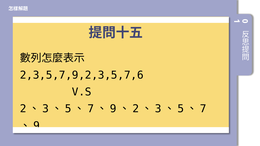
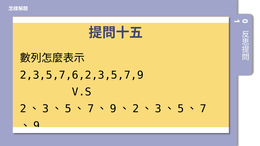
2,3,5,7,9,2,3,5,7,6: 2,3,5,7,9,2,3,5,7,6 -> 2,3,5,7,6,2,3,5,7,9 (82, 75)
